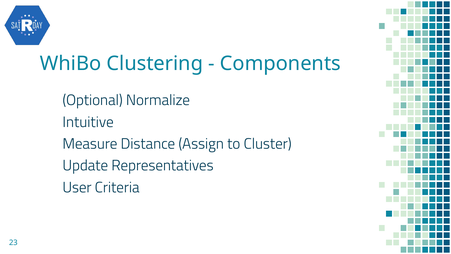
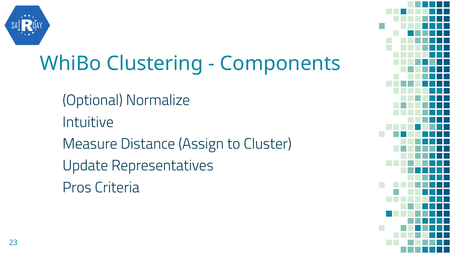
User: User -> Pros (77, 187)
